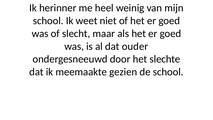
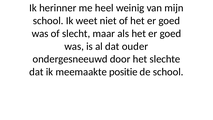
gezien: gezien -> positie (123, 72)
